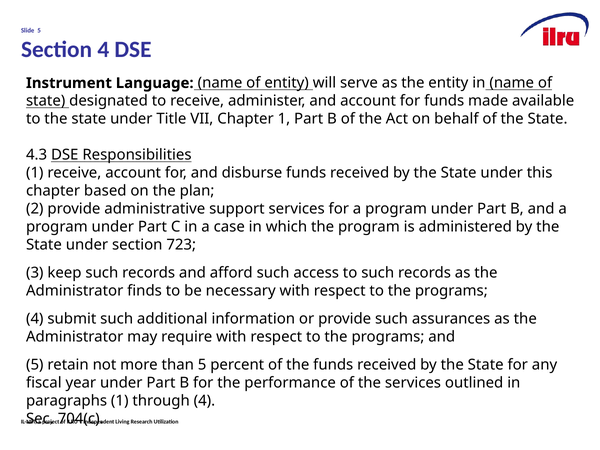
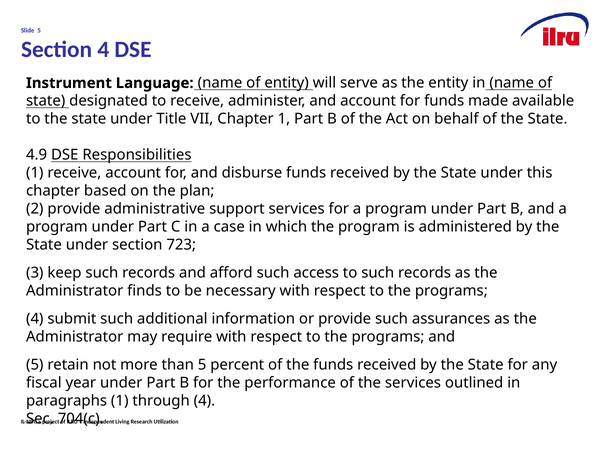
4.3: 4.3 -> 4.9 (37, 155)
